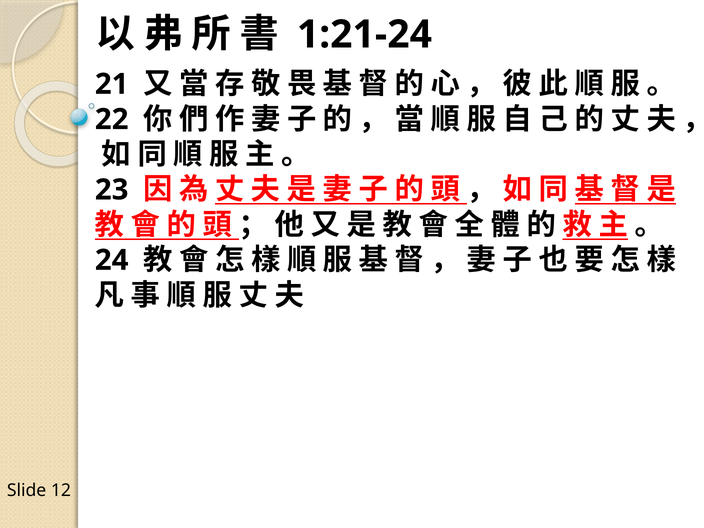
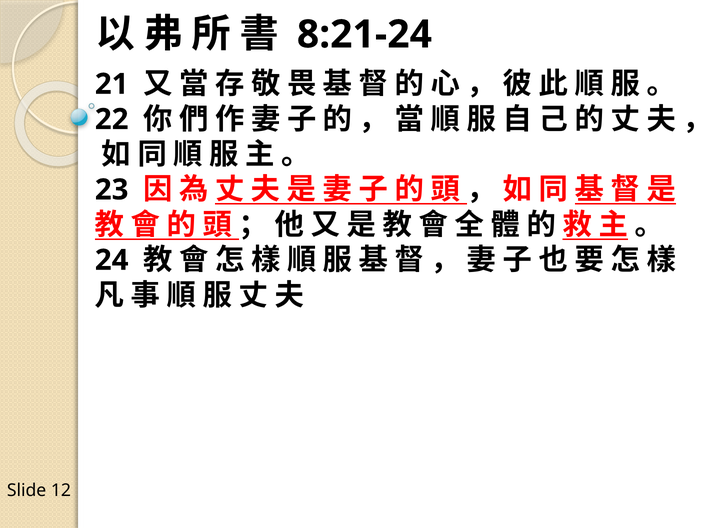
1:21-24: 1:21-24 -> 8:21-24 (364, 34)
